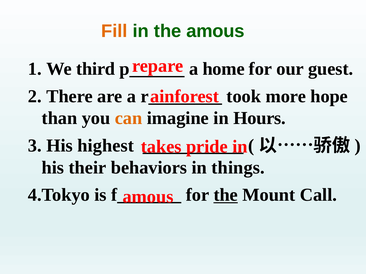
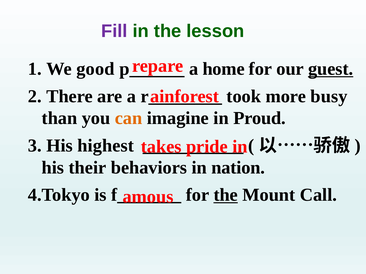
Fill colour: orange -> purple (114, 31)
the amous: amous -> lesson (215, 31)
third: third -> good (95, 69)
guest underline: none -> present (331, 69)
hope: hope -> busy (329, 96)
Hours: Hours -> Proud (260, 118)
things: things -> nation (238, 168)
